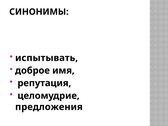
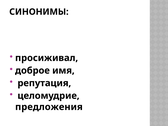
испытывать: испытывать -> просиживал (47, 58)
